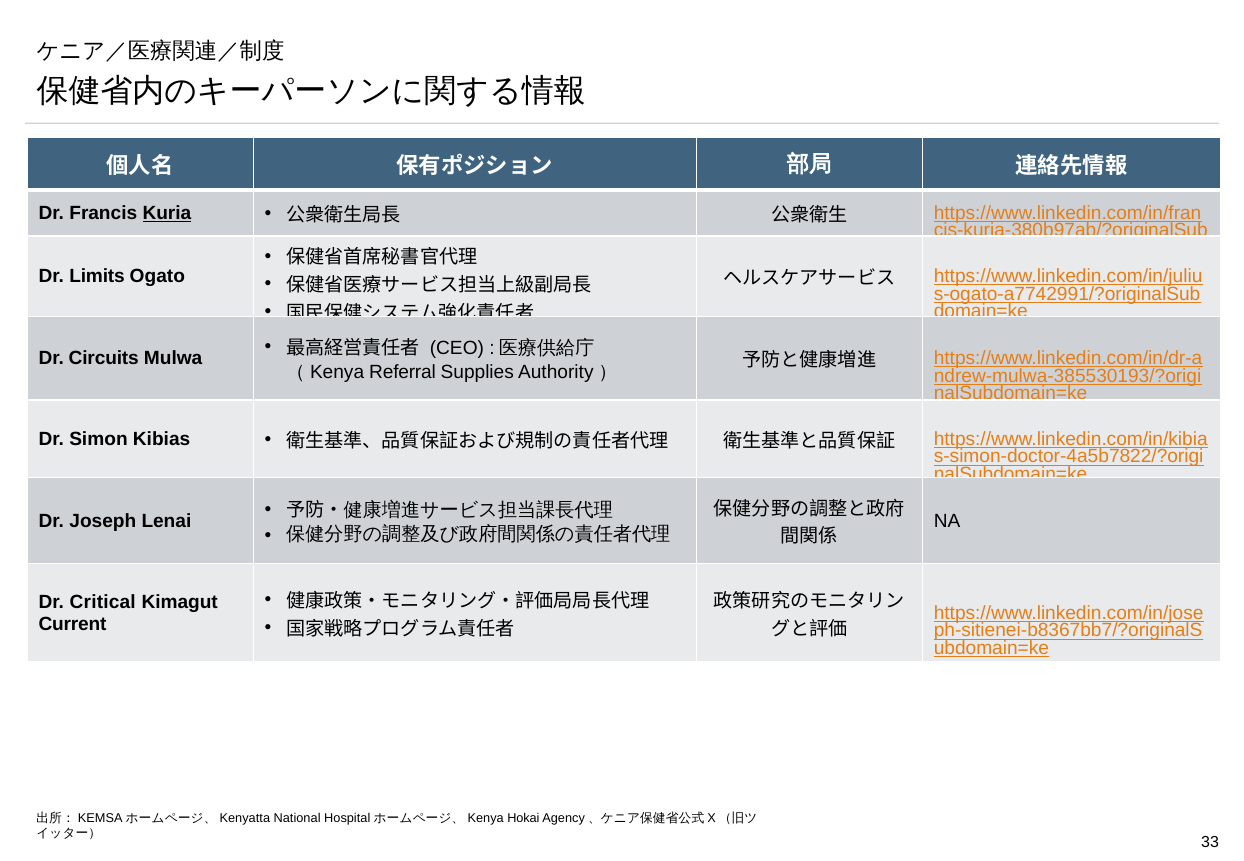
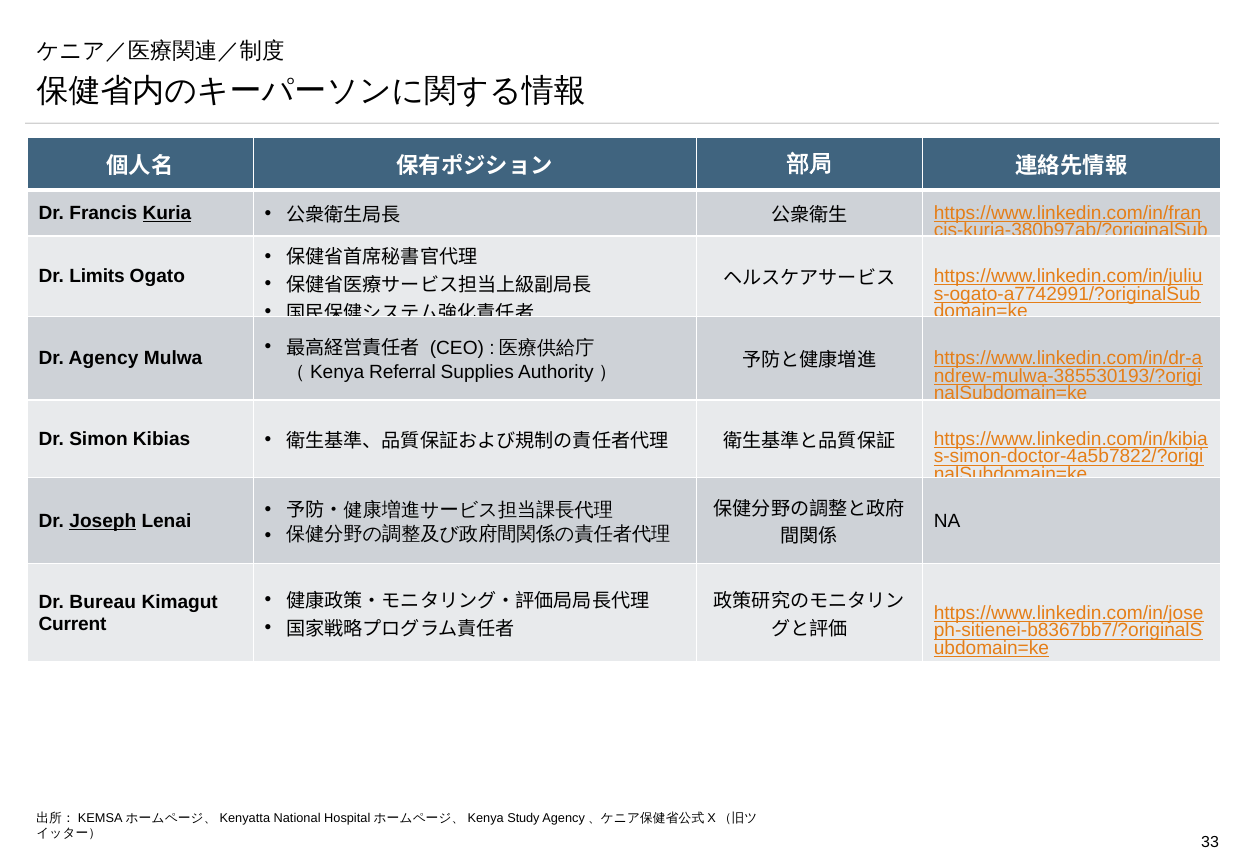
Circuits: Circuits -> Agency (104, 359)
Joseph underline: none -> present (103, 521)
Critical: Critical -> Bureau (103, 603)
Hokai: Hokai -> Study (523, 818)
